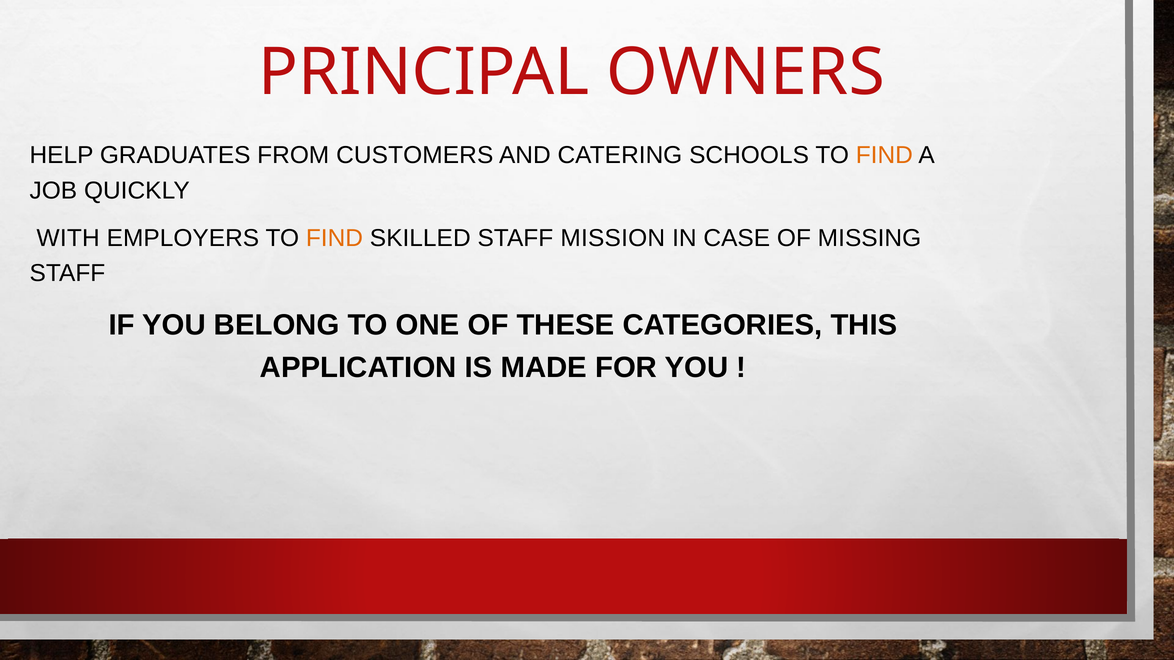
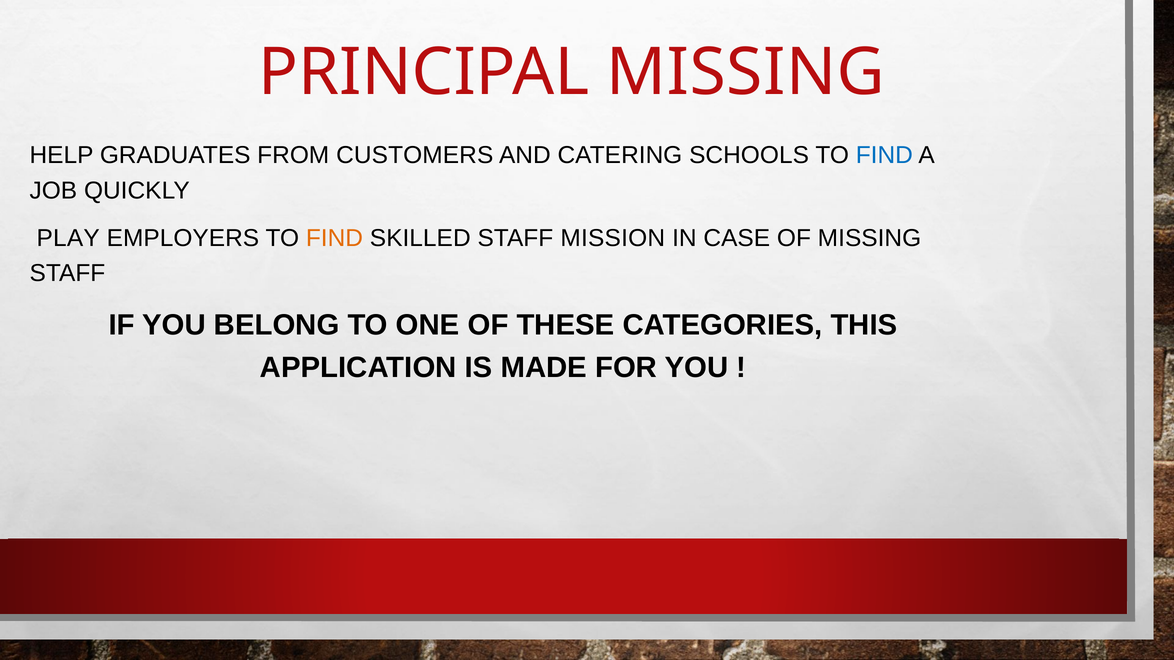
PRINCIPAL OWNERS: OWNERS -> MISSING (746, 73)
FIND colour: orange -> blue (884, 155)
WITH: WITH -> PLAY (68, 238)
